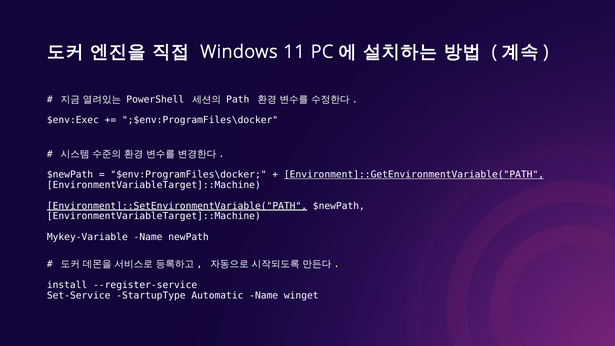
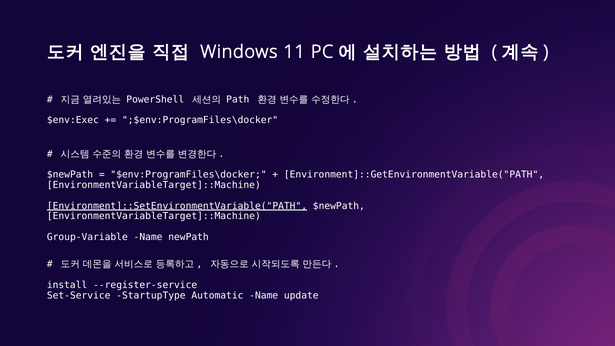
Environment]::GetEnvironmentVariable("PATH underline: present -> none (414, 175)
Mykey-Variable: Mykey-Variable -> Group-Variable (87, 237)
winget: winget -> update (301, 295)
